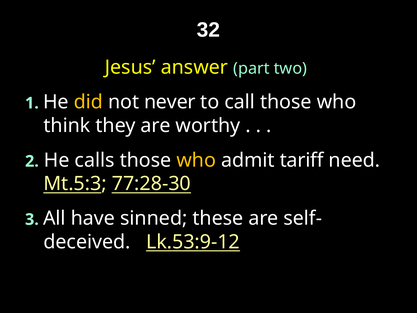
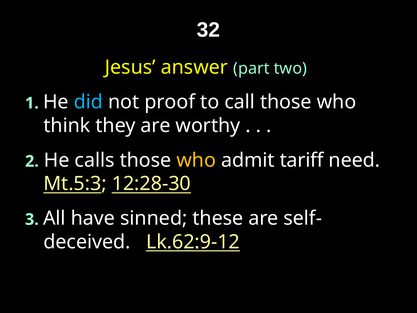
did colour: yellow -> light blue (88, 102)
never: never -> proof (170, 102)
77:28-30: 77:28-30 -> 12:28-30 (151, 184)
Lk.53:9-12: Lk.53:9-12 -> Lk.62:9-12 (193, 242)
